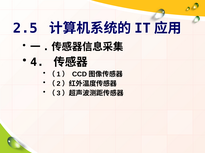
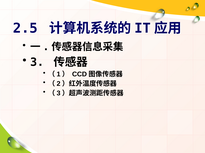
4: 4 -> 3 (37, 63)
